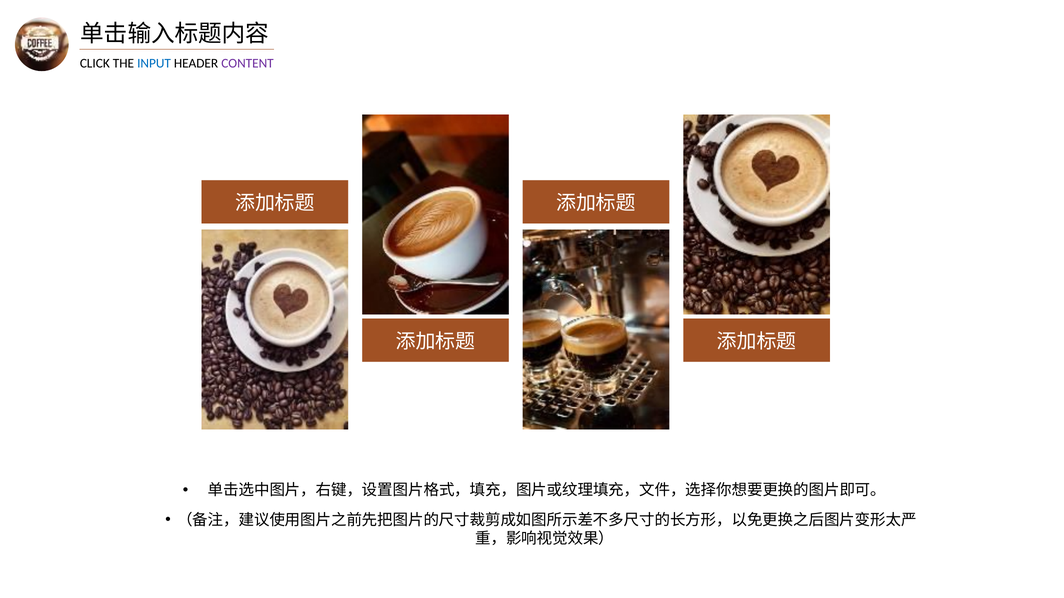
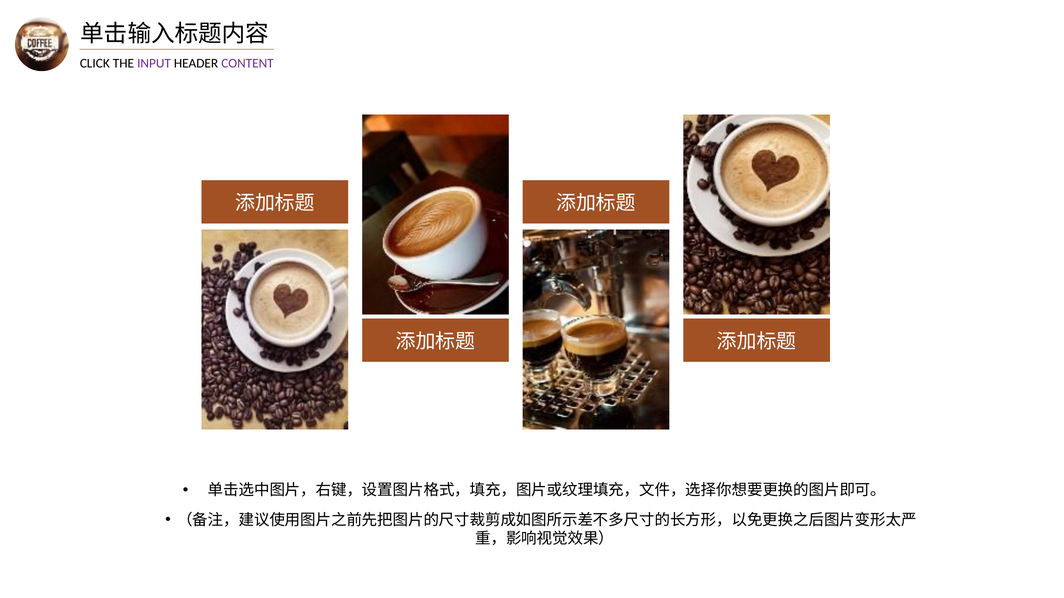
INPUT colour: blue -> purple (154, 63)
